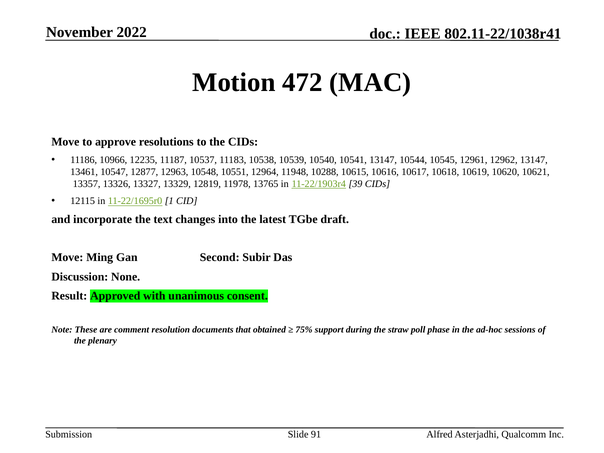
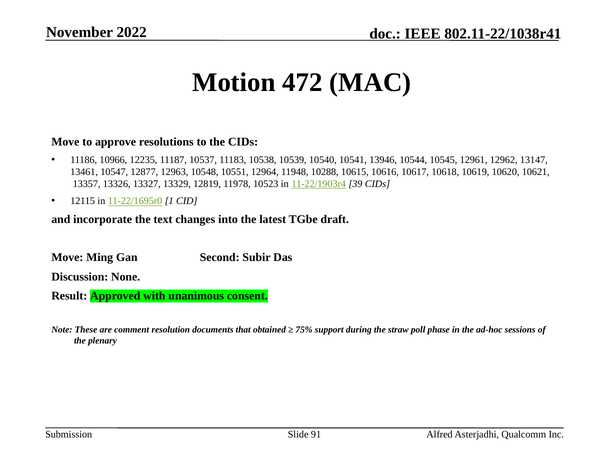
10541 13147: 13147 -> 13946 (383, 160)
13765: 13765 -> 10523 (266, 184)
